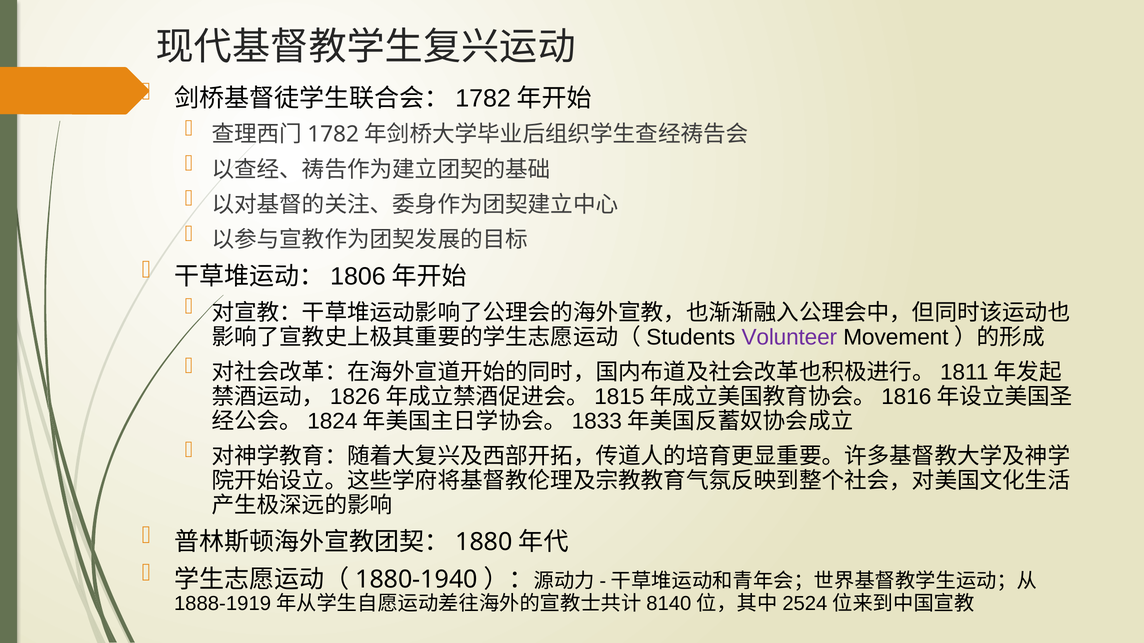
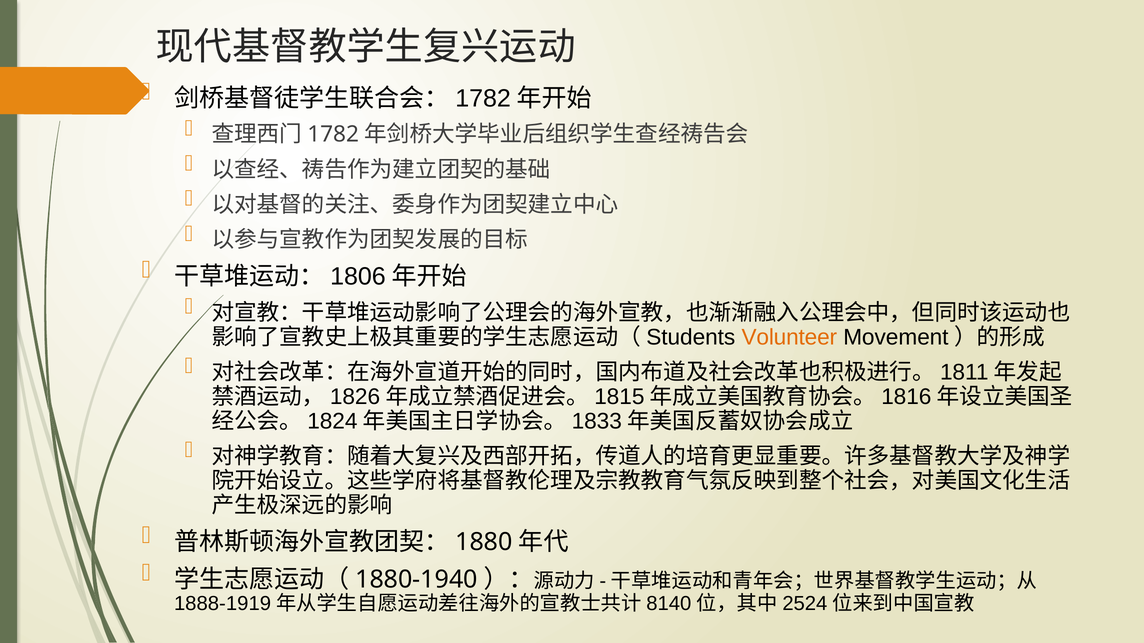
Volunteer colour: purple -> orange (789, 337)
